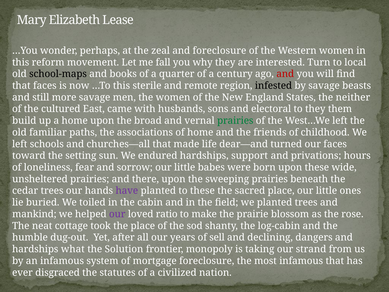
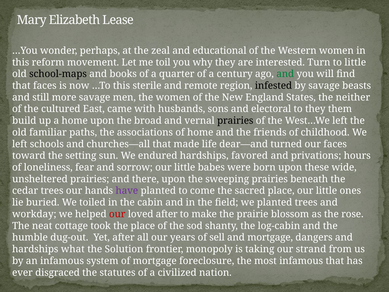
and foreclosure: foreclosure -> educational (220, 51)
fall: fall -> toil (163, 62)
to local: local -> little (355, 62)
and colour: red -> green (285, 74)
prairies colour: green -> black (235, 121)
support: support -> favored (250, 156)
to these: these -> come (202, 191)
mankind: mankind -> workday (34, 214)
our colour: purple -> red (117, 214)
loved ratio: ratio -> after (167, 214)
and declining: declining -> mortgage (270, 237)
